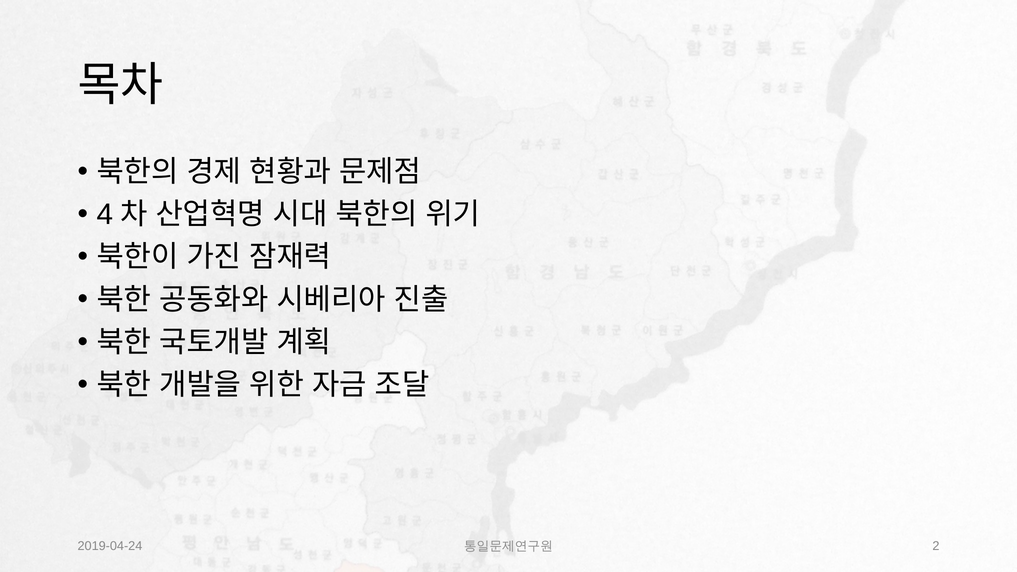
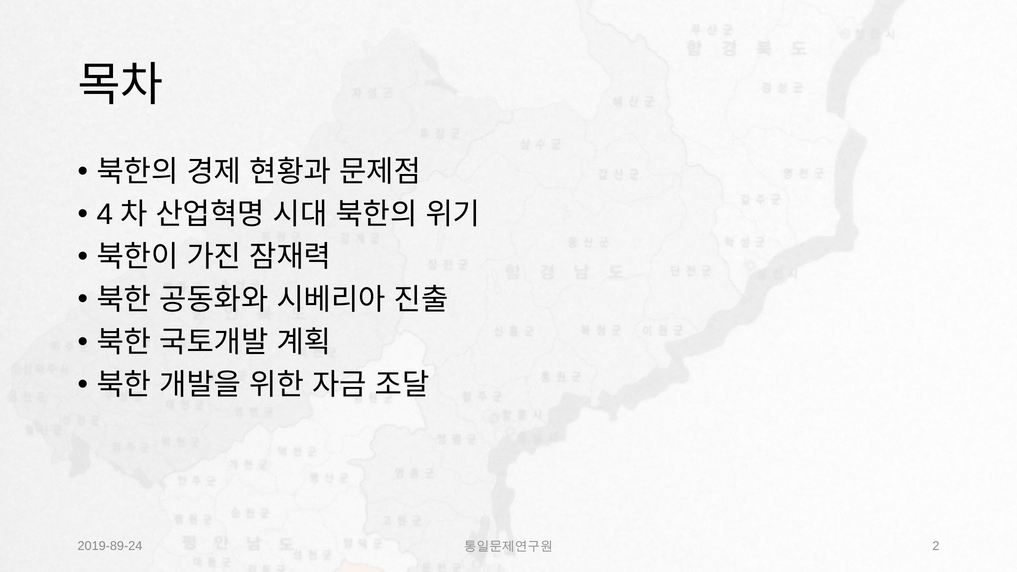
2019-04-24: 2019-04-24 -> 2019-89-24 (110, 546)
